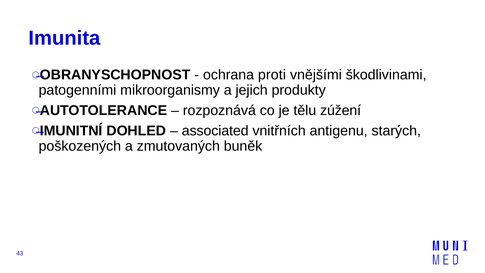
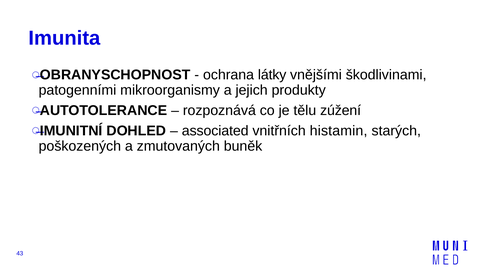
proti: proti -> látky (272, 75)
antigenu: antigenu -> histamin (339, 131)
